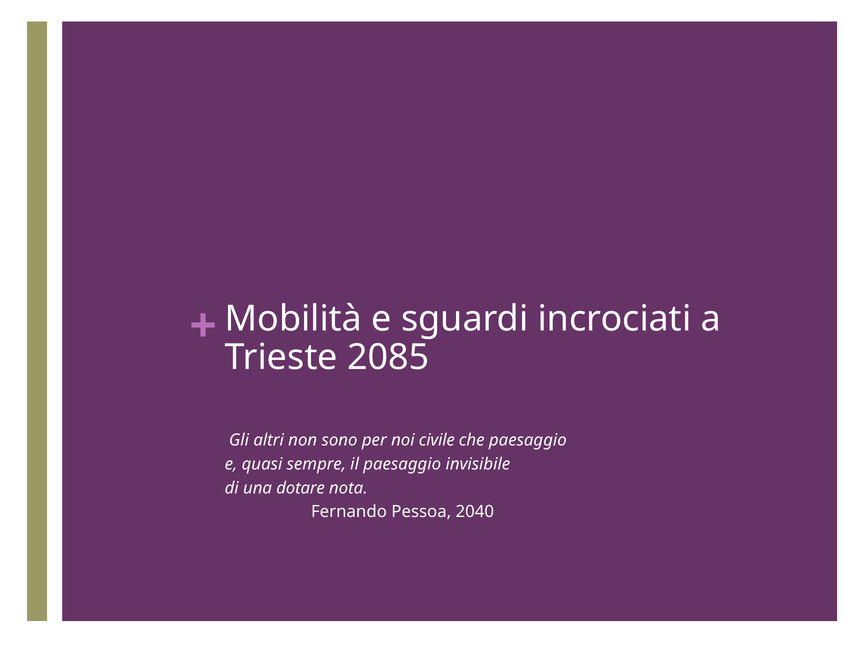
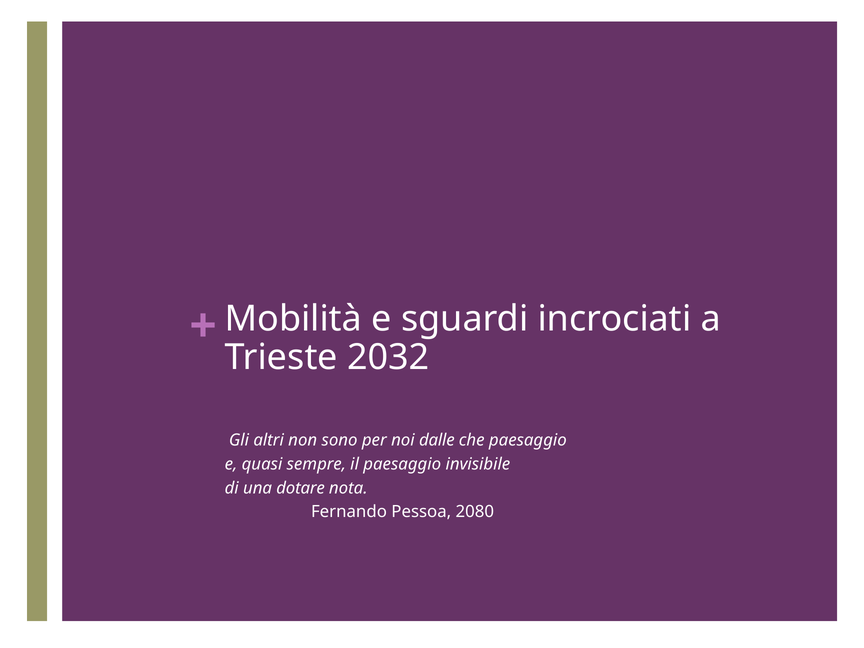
2085: 2085 -> 2032 (388, 358)
civile: civile -> dalle (437, 440)
2040: 2040 -> 2080 (475, 512)
